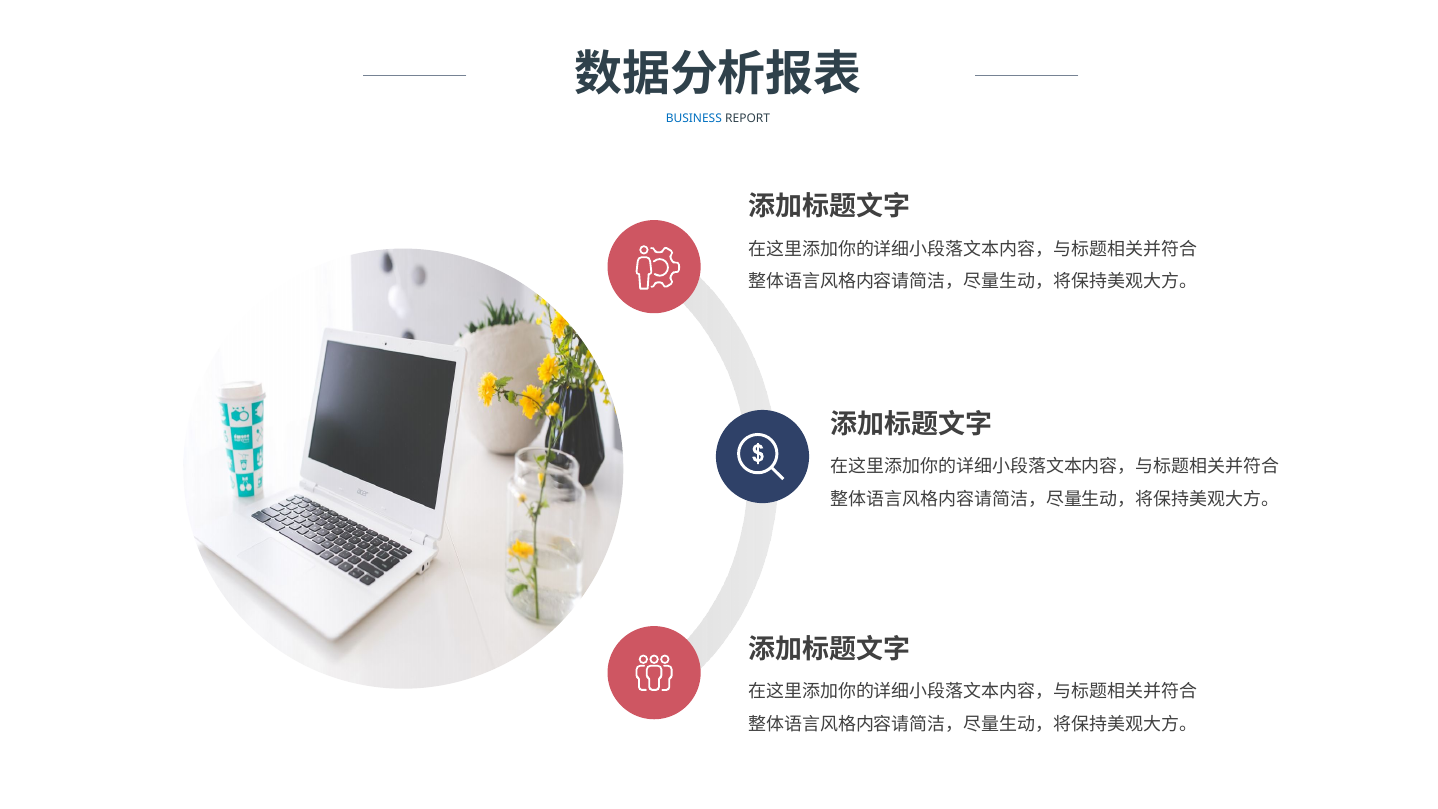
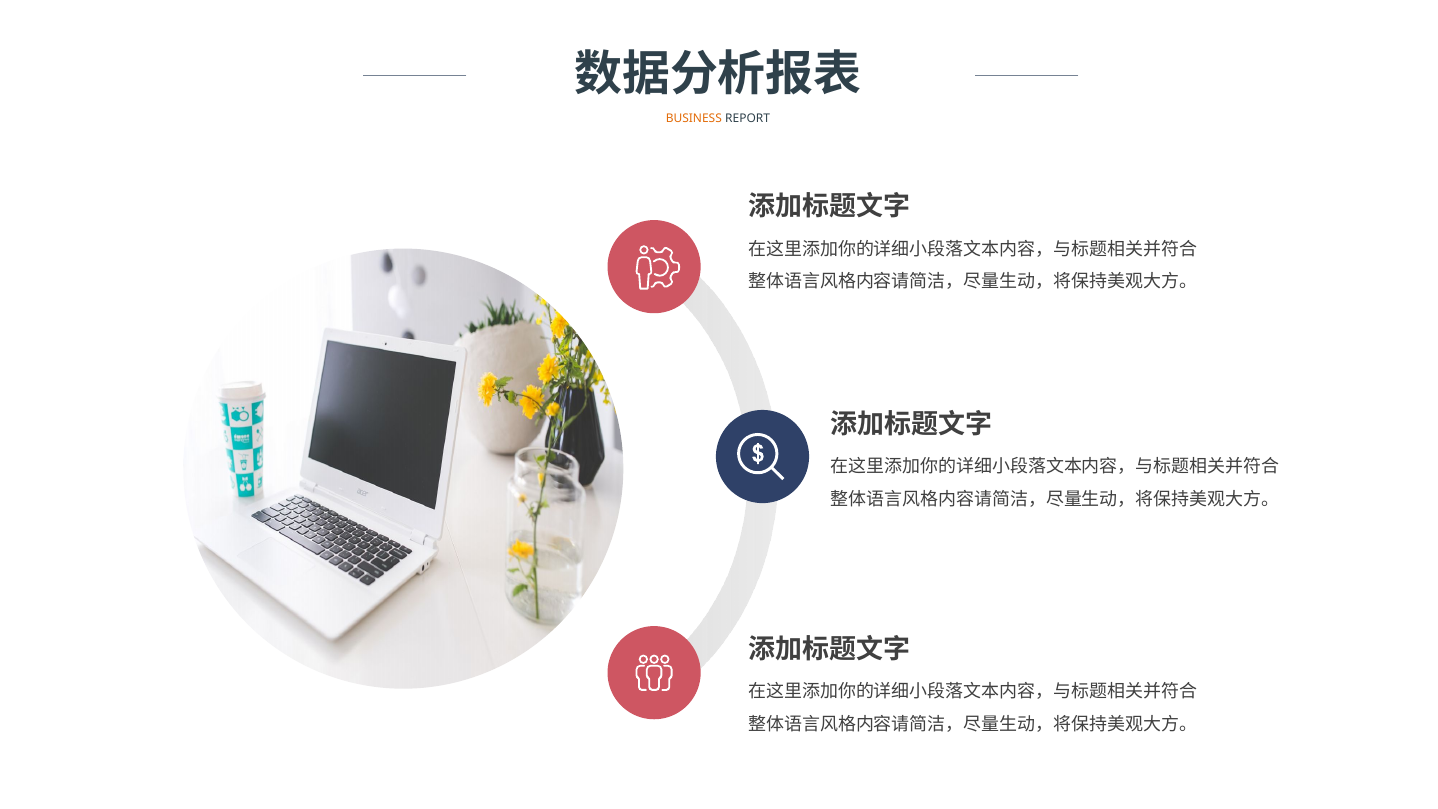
BUSINESS colour: blue -> orange (694, 119)
